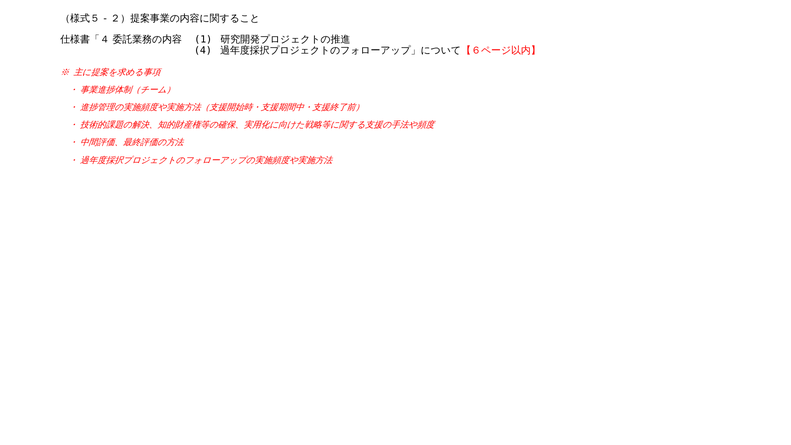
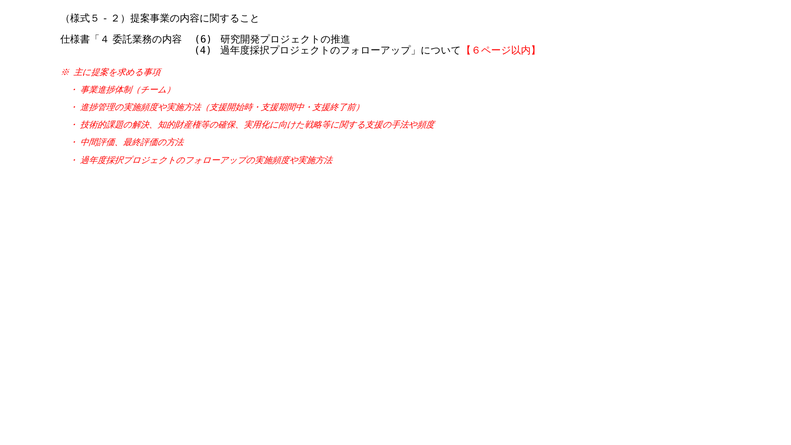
1: 1 -> 6 (203, 40)
